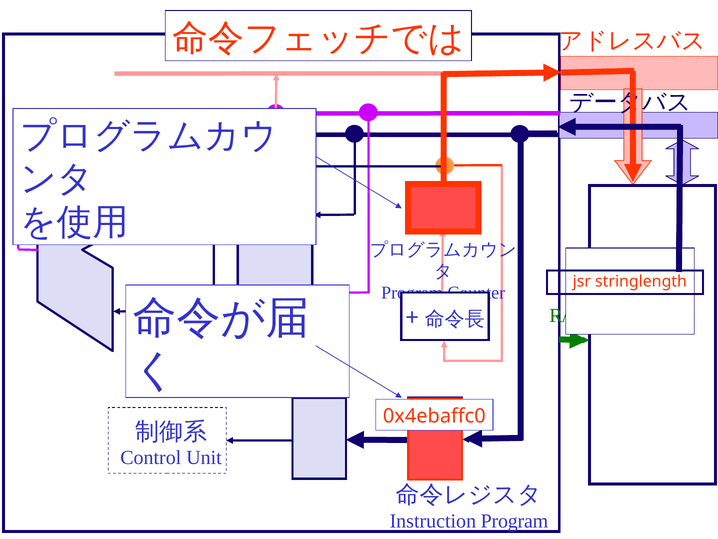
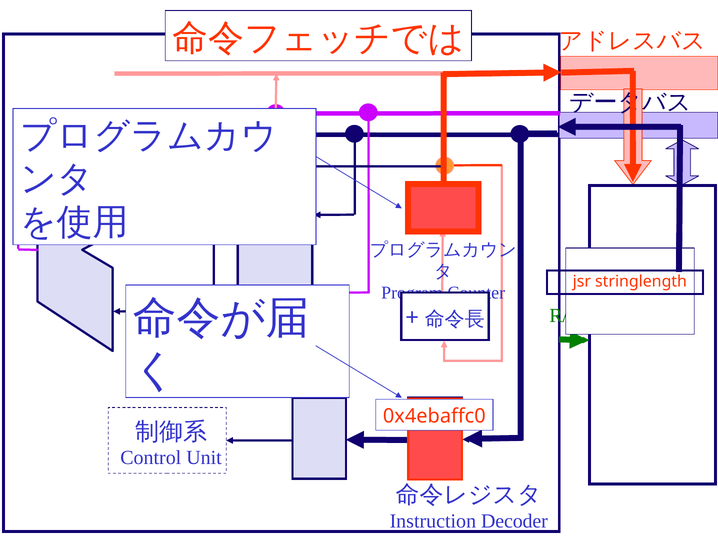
Instruction Program: Program -> Decoder (514, 521)
